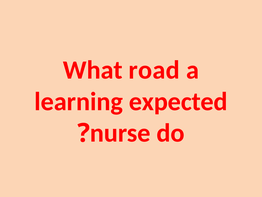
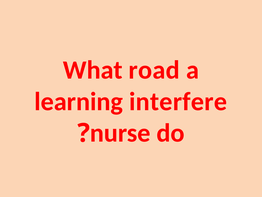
expected: expected -> interfere (178, 101)
